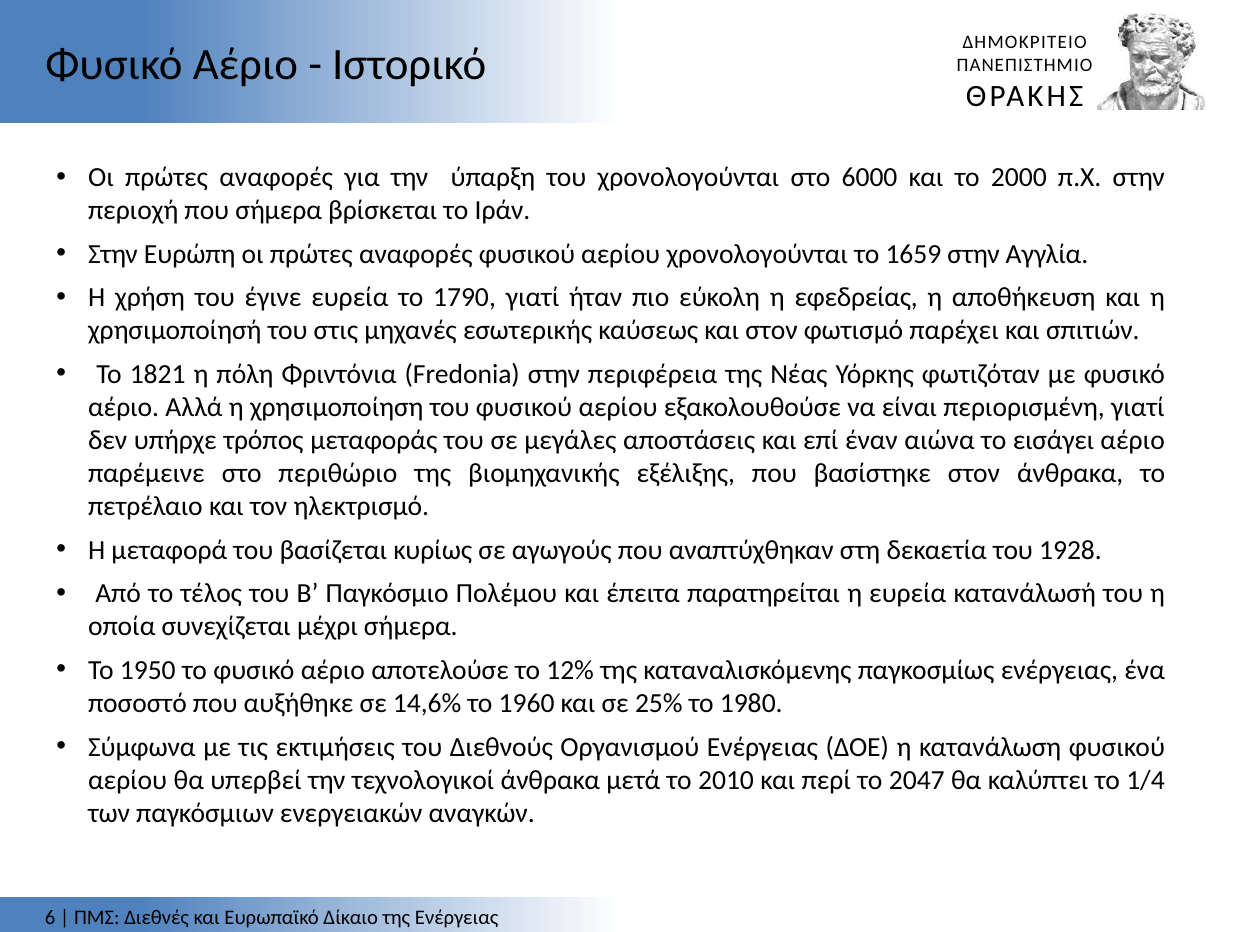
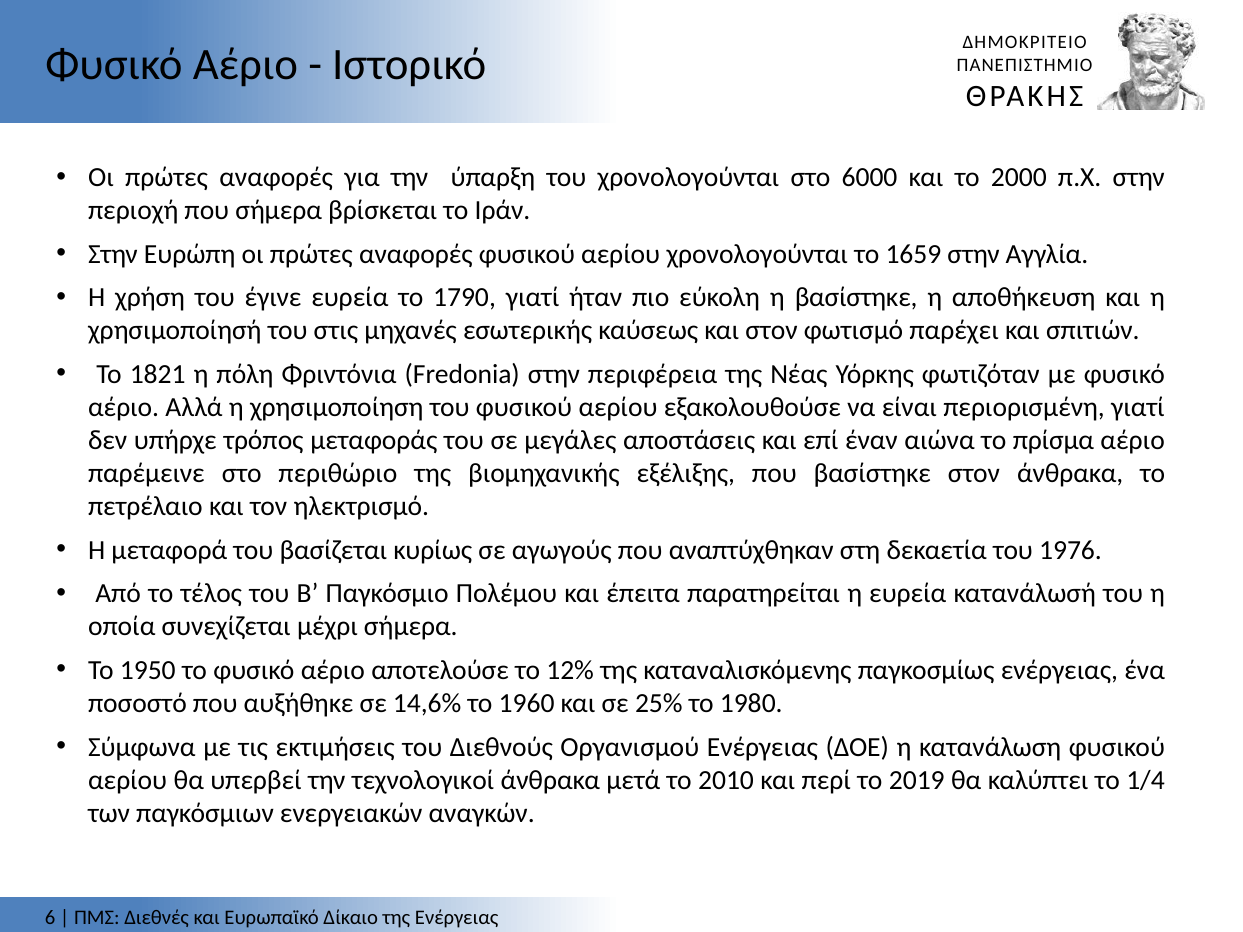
η εφεδρείας: εφεδρείας -> βασίστηκε (856, 298)
εισάγει: εισάγει -> πρίσμα (1053, 441)
1928: 1928 -> 1976 (1071, 550)
2047: 2047 -> 2019 (917, 780)
